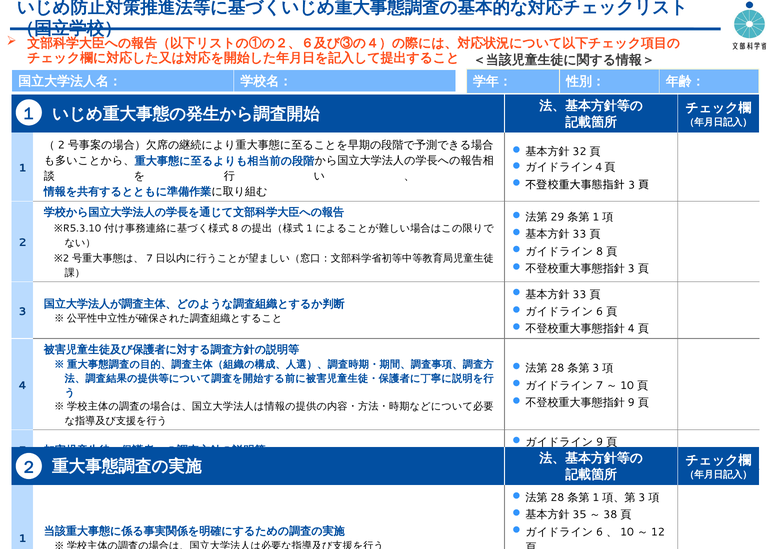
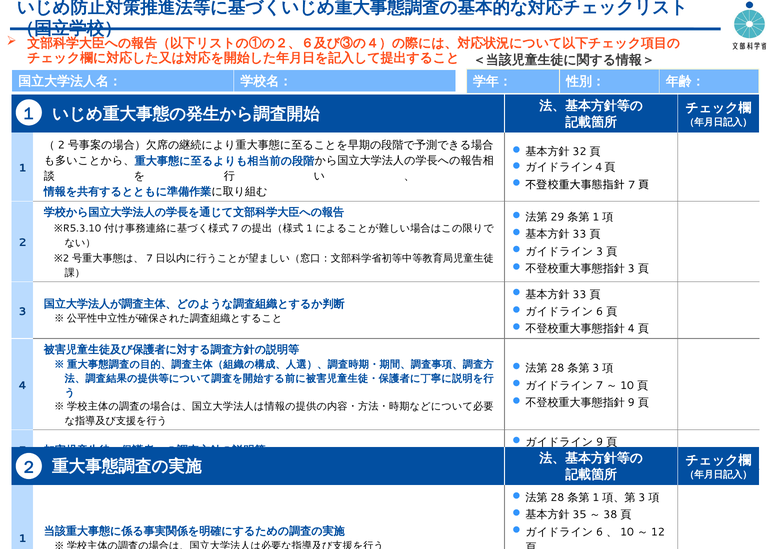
3: 3 -> 7 (632, 185)
8: 8 -> 7 (235, 228)
8: 8 -> 3 (600, 251)
